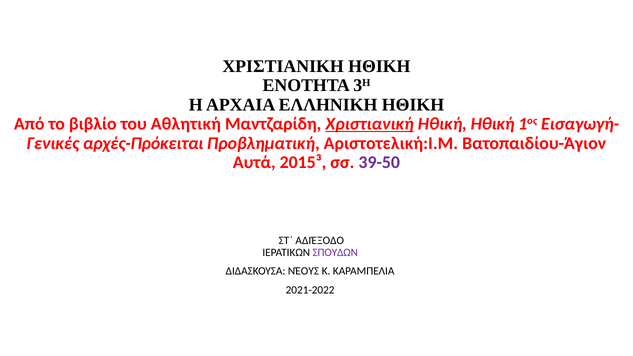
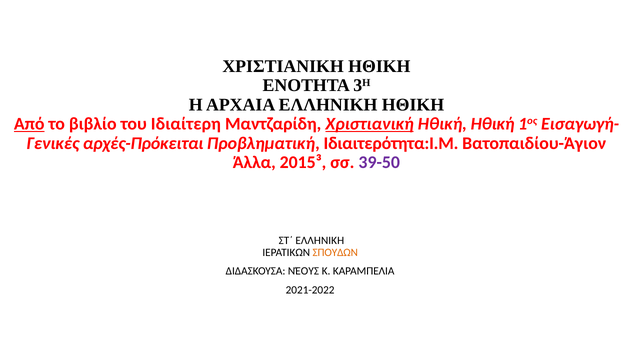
Από underline: none -> present (29, 124)
Αθλητική: Αθλητική -> Ιδιαίτερη (186, 124)
Αριστοτελική:Ι.Μ: Αριστοτελική:Ι.Μ -> Ιδιαιτερότητα:Ι.Μ (391, 143)
Αυτά: Αυτά -> Άλλα (254, 163)
ΣΤ΄ ΑΔΙΈΞΟΔΟ: ΑΔΙΈΞΟΔΟ -> ΕΛΛΗΝΙΚΗ (320, 240)
ΣΠΟΥΔΩΝ colour: purple -> orange (335, 252)
